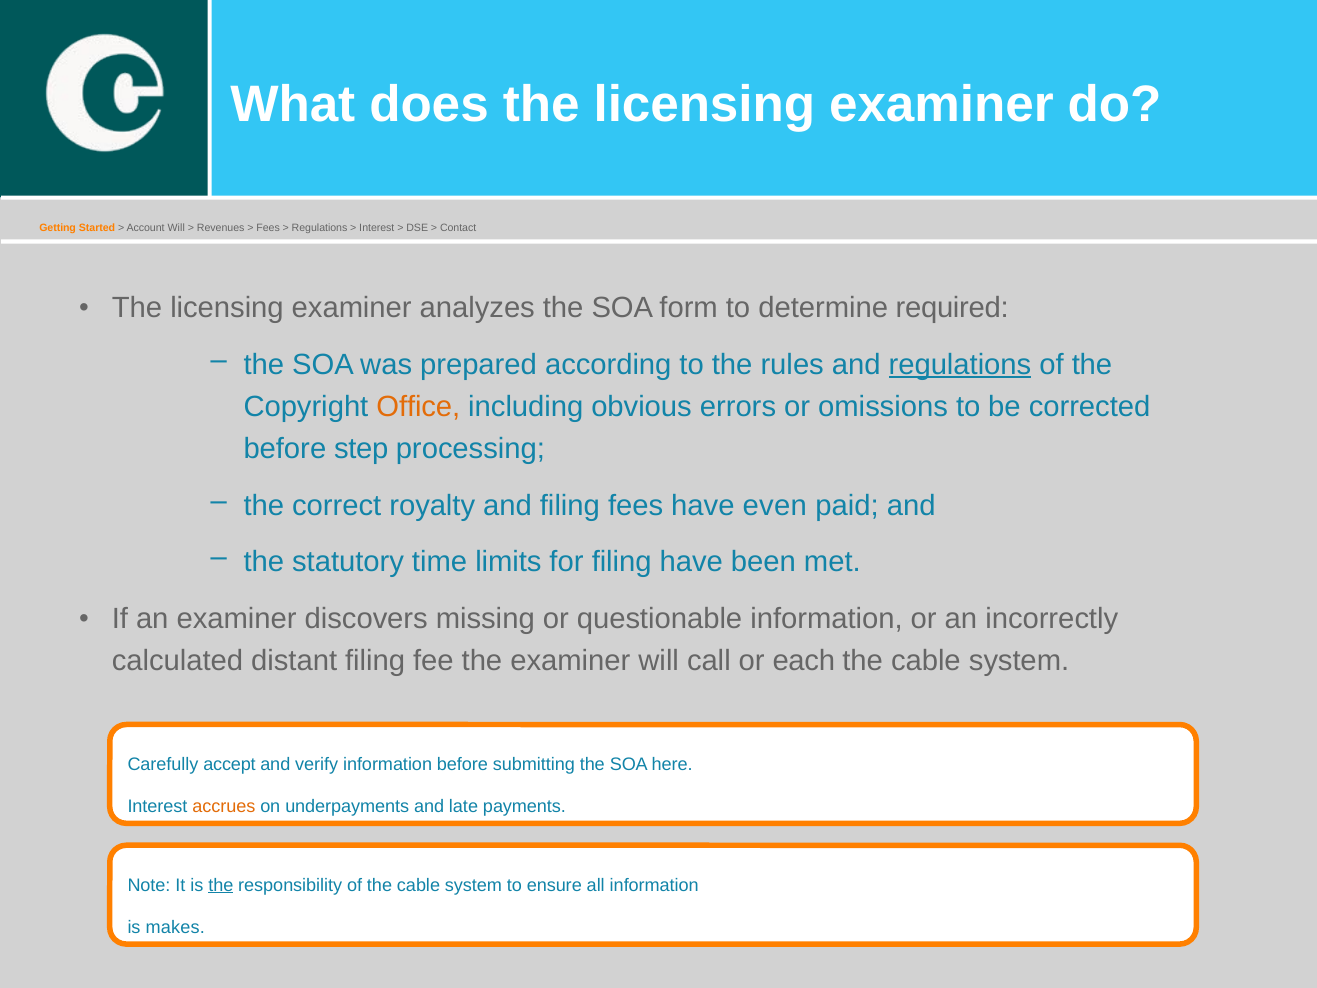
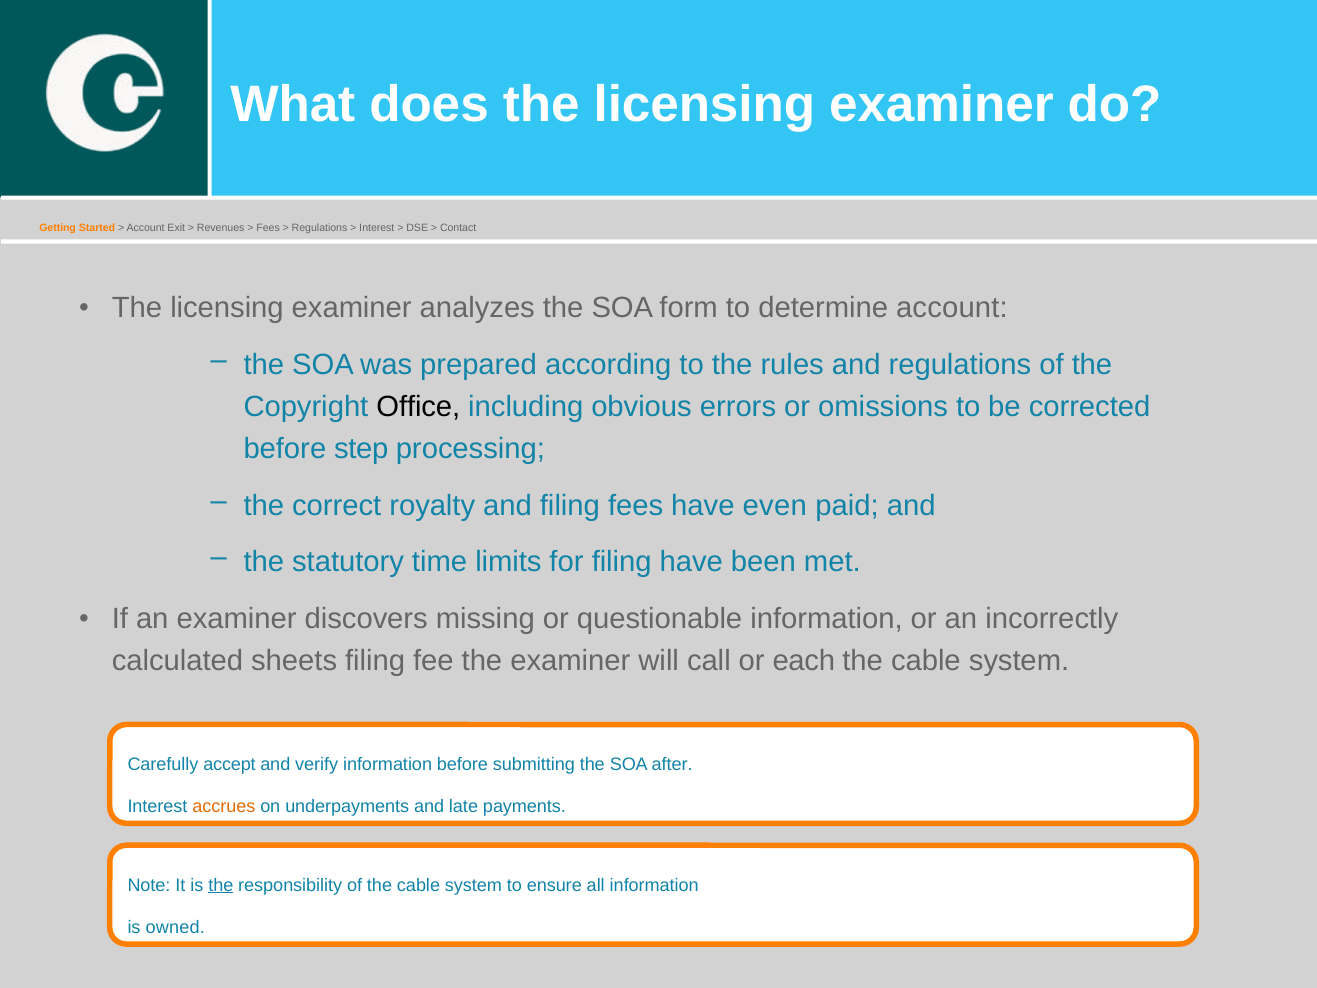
Account Will: Will -> Exit (176, 228)
determine required: required -> account (952, 308)
regulations underline: present -> none (960, 364)
Office colour: orange -> black (418, 406)
distant: distant -> sheets (294, 661)
here: here -> after (672, 764)
makes: makes -> owned (175, 927)
